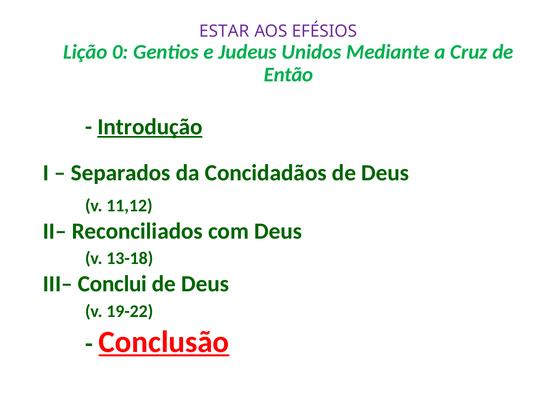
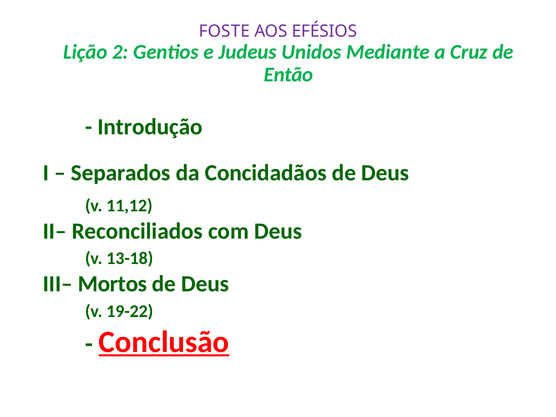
ESTAR: ESTAR -> FOSTE (224, 31)
0: 0 -> 2 (120, 52)
Introdução underline: present -> none (150, 127)
Conclui: Conclui -> Mortos (112, 284)
